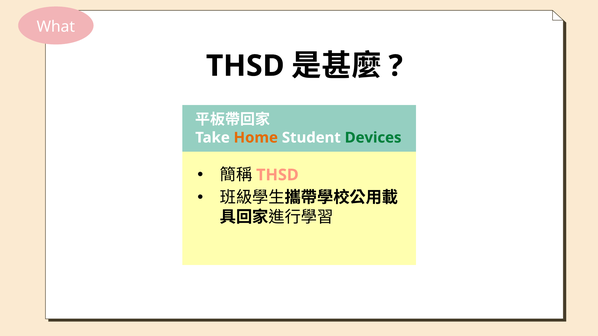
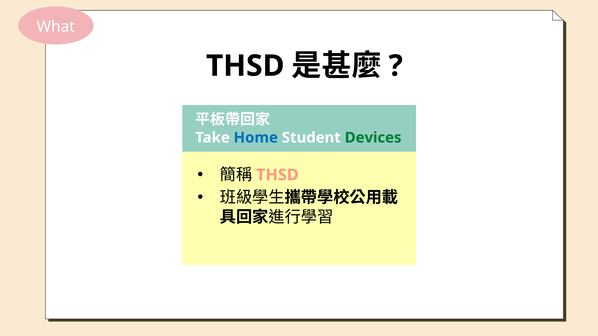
Home colour: orange -> blue (256, 138)
